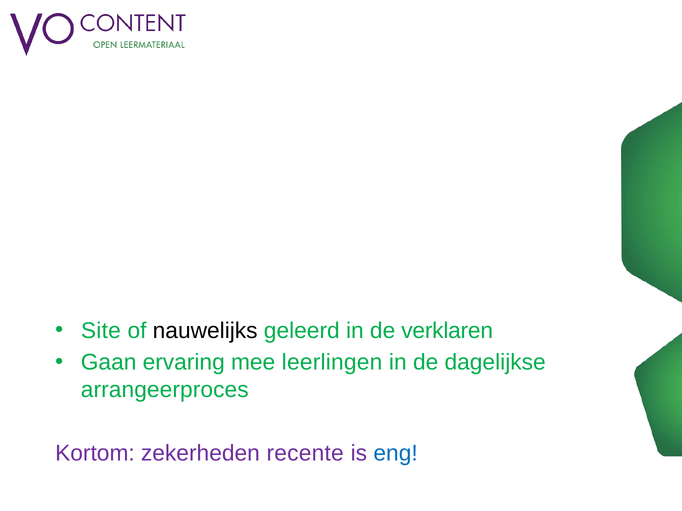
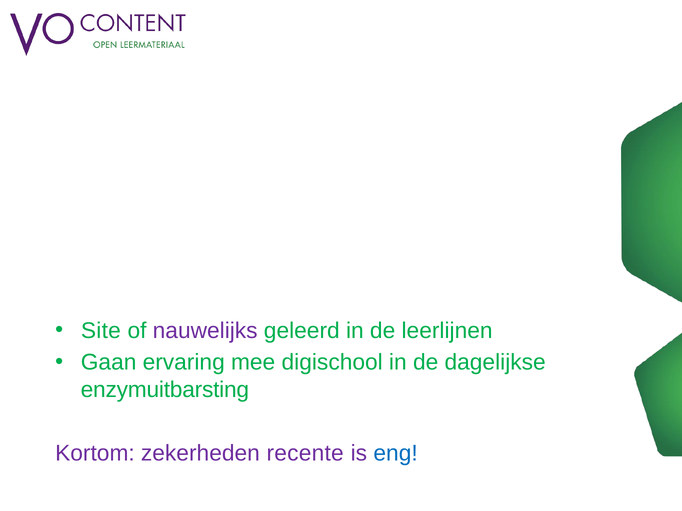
nauwelijks colour: black -> purple (205, 331)
verklaren: verklaren -> leerlijnen (447, 331)
leerlingen: leerlingen -> digischool (332, 363)
arrangeerproces: arrangeerproces -> enzymuitbarsting (165, 390)
